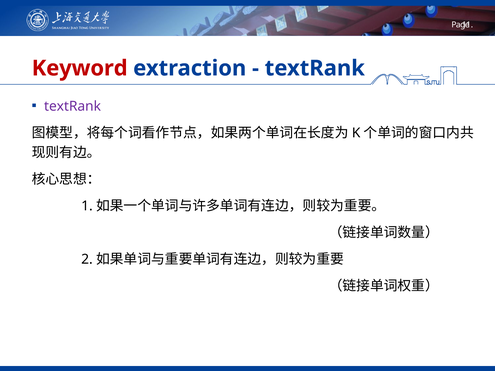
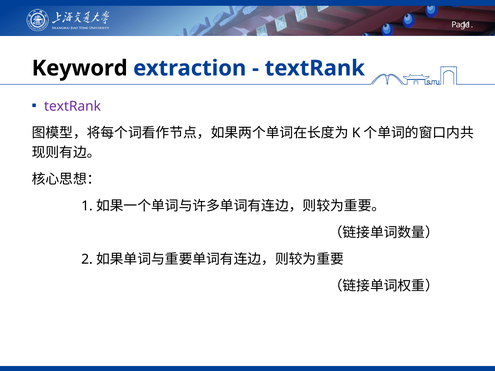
Keyword colour: red -> black (80, 68)
